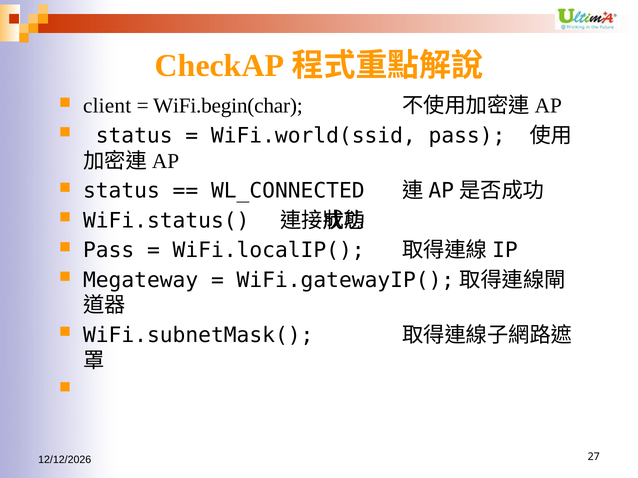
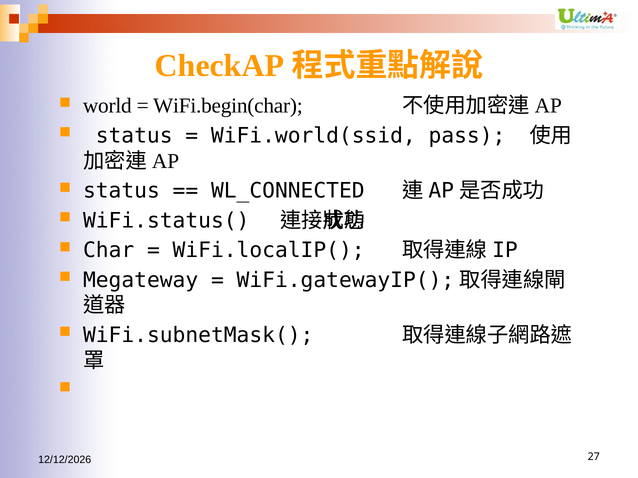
client: client -> world (107, 106)
Pass: Pass -> Char (109, 251)
